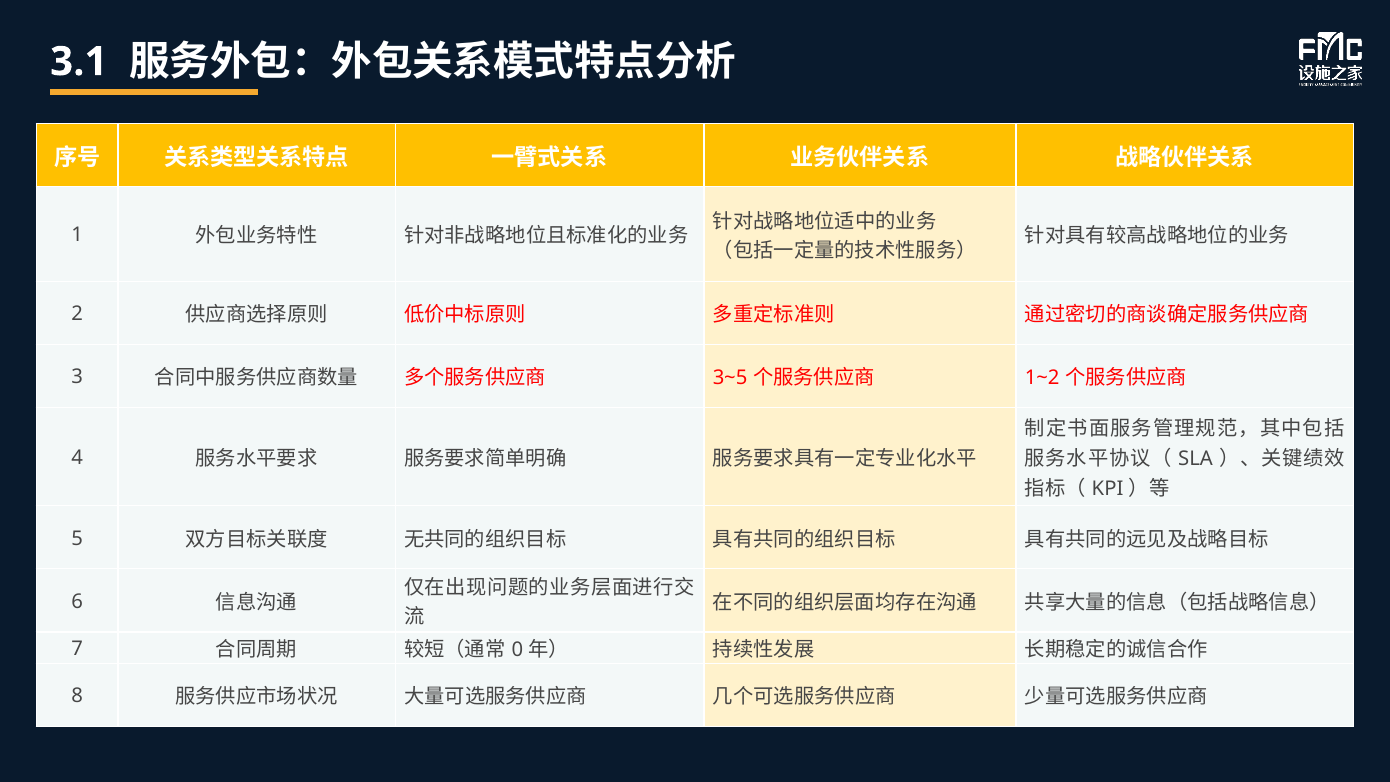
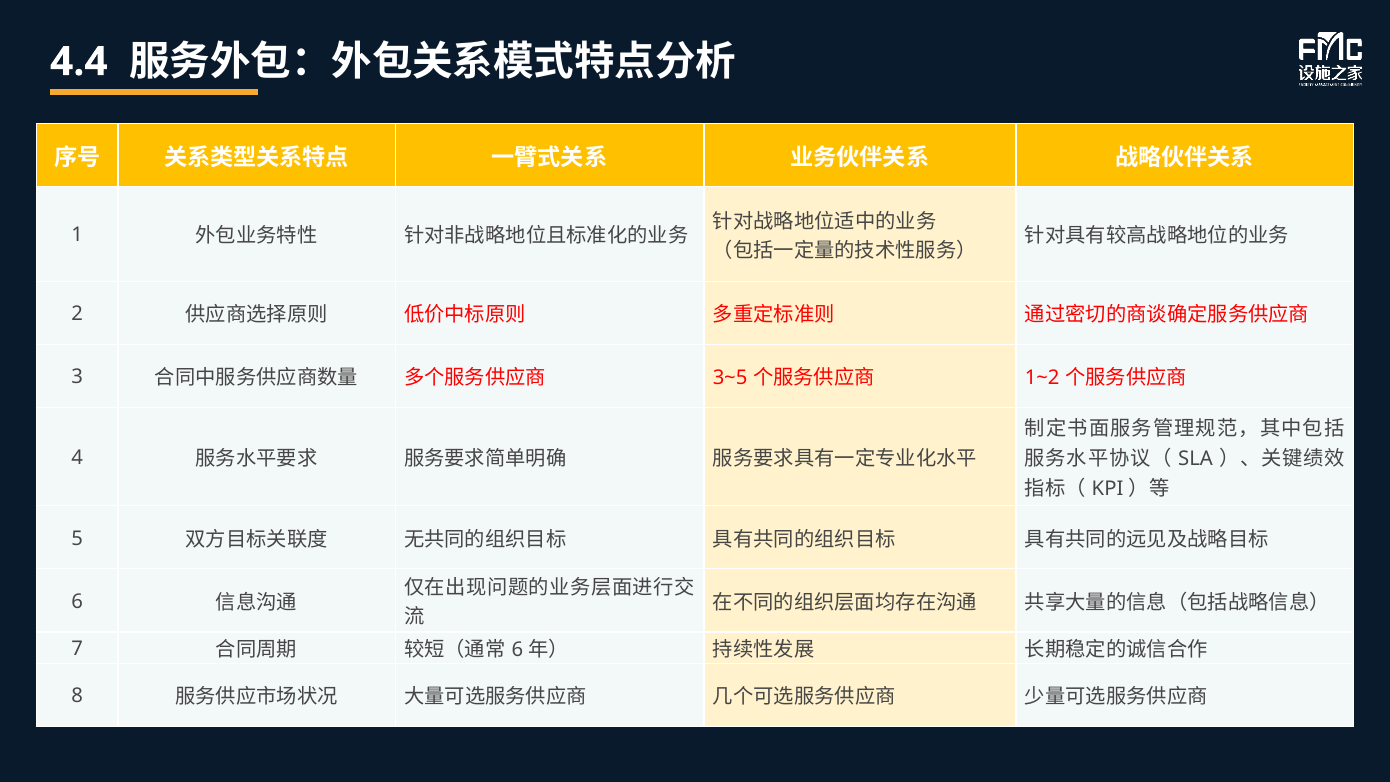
3.1: 3.1 -> 4.4 (79, 62)
0: 0 -> 6 (517, 650)
